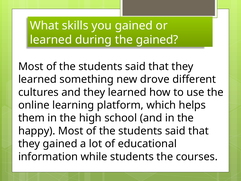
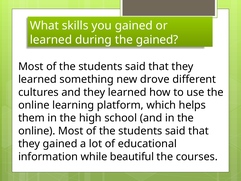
happy: happy -> online (37, 131)
while students: students -> beautiful (132, 156)
